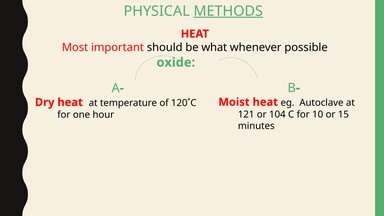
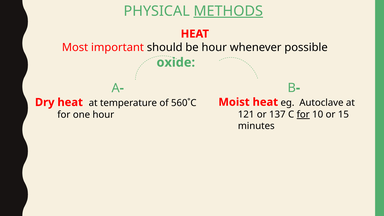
be what: what -> hour (214, 47)
120˚C: 120˚C -> 560˚C (184, 103)
104: 104 -> 137 (277, 114)
for underline: none -> present (303, 114)
